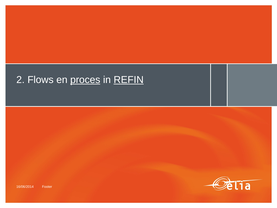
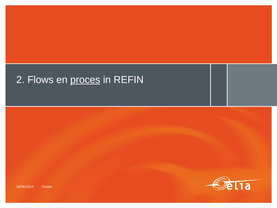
REFIN underline: present -> none (129, 80)
